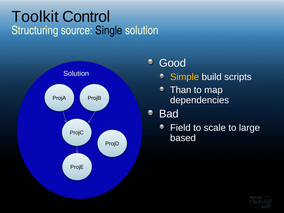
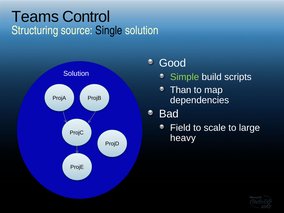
Toolkit: Toolkit -> Teams (35, 17)
Simple colour: yellow -> light green (185, 77)
based: based -> heavy (183, 138)
